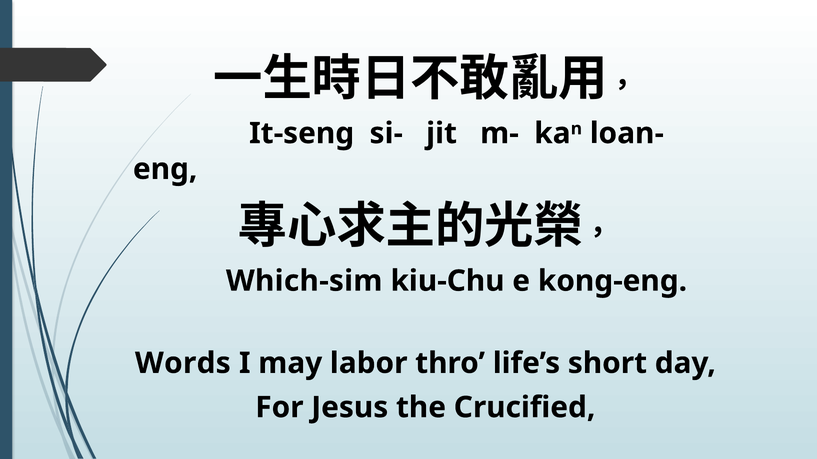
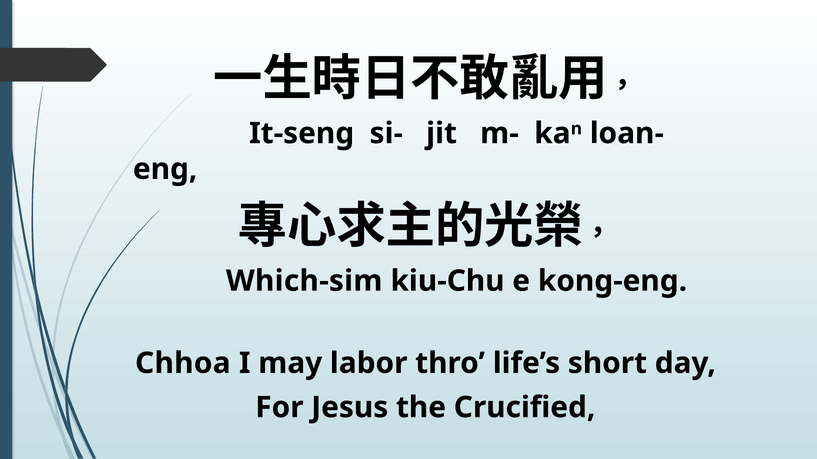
Words: Words -> Chhoa (183, 364)
